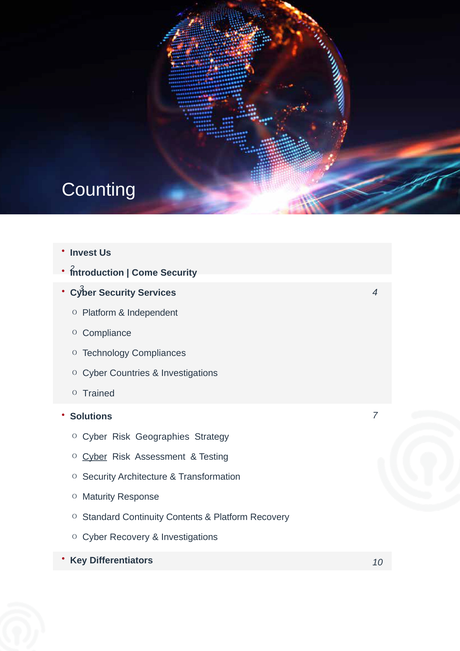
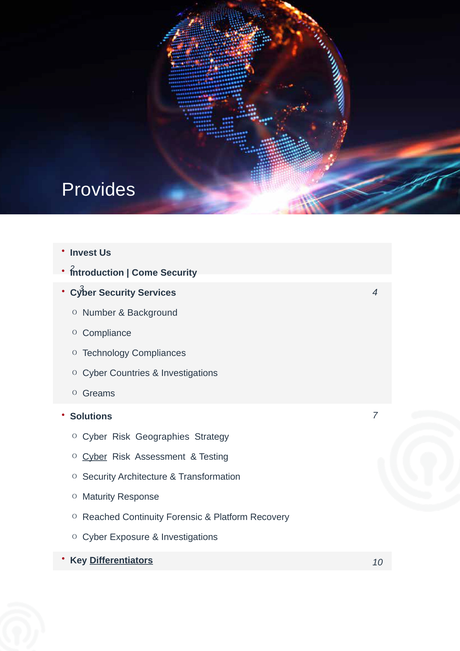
Counting: Counting -> Provides (99, 190)
Platform: Platform -> Number (99, 313)
Independent: Independent -> Background (152, 313)
Trained: Trained -> Greams (99, 393)
Standard: Standard -> Reached (101, 517)
Contents: Contents -> Forensic (184, 517)
Cyber Recovery: Recovery -> Exposure (130, 537)
Differentiators underline: none -> present (121, 560)
